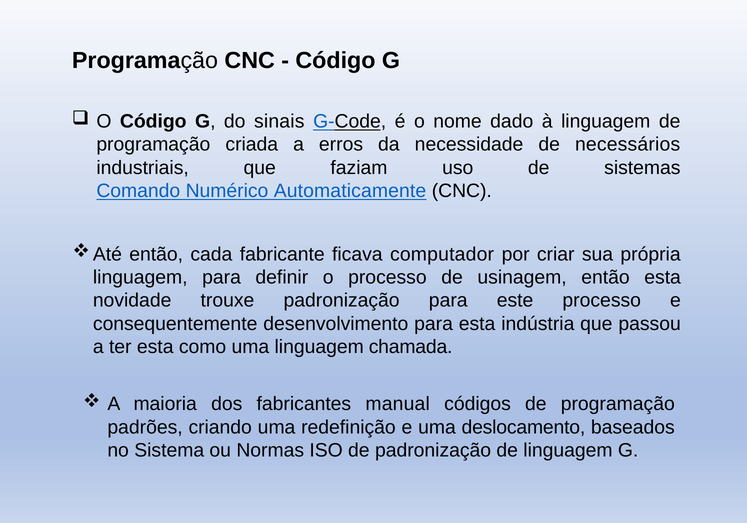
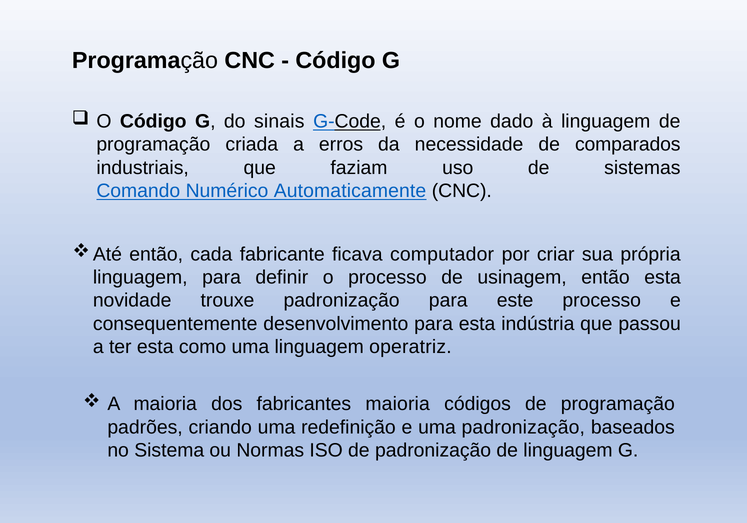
necessários: necessários -> comparados (628, 145)
chamada: chamada -> operatriz (410, 348)
fabricantes manual: manual -> maioria (398, 404)
uma deslocamento: deslocamento -> padronização (523, 428)
